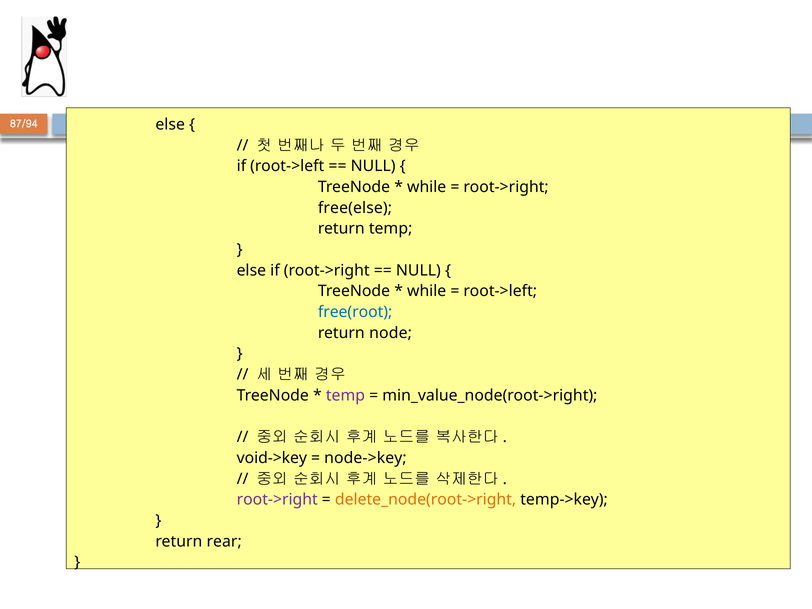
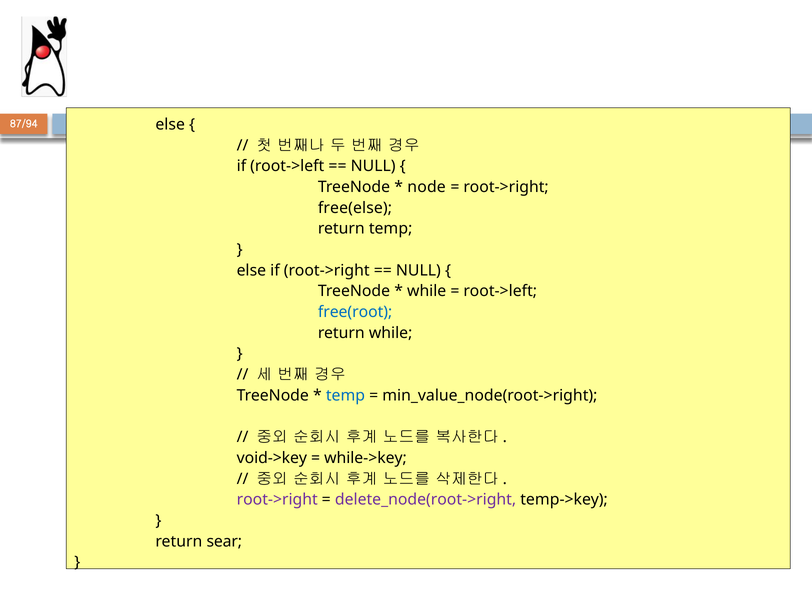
while: while -> node (427, 187)
return node: node -> while (391, 333)
temp colour: purple -> blue (345, 395)
node->key: node->key -> while->key (366, 458)
delete_node(root->right colour: orange -> purple (426, 500)
rear: rear -> sear (224, 541)
